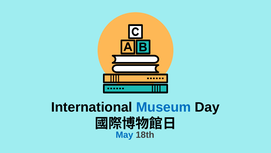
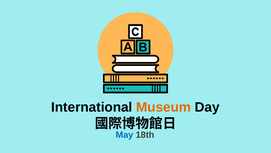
Museum colour: blue -> orange (164, 107)
